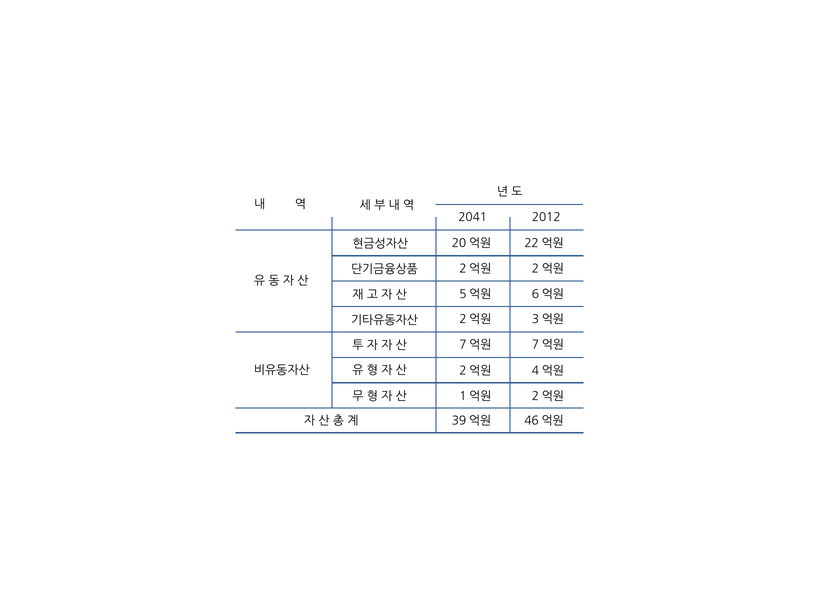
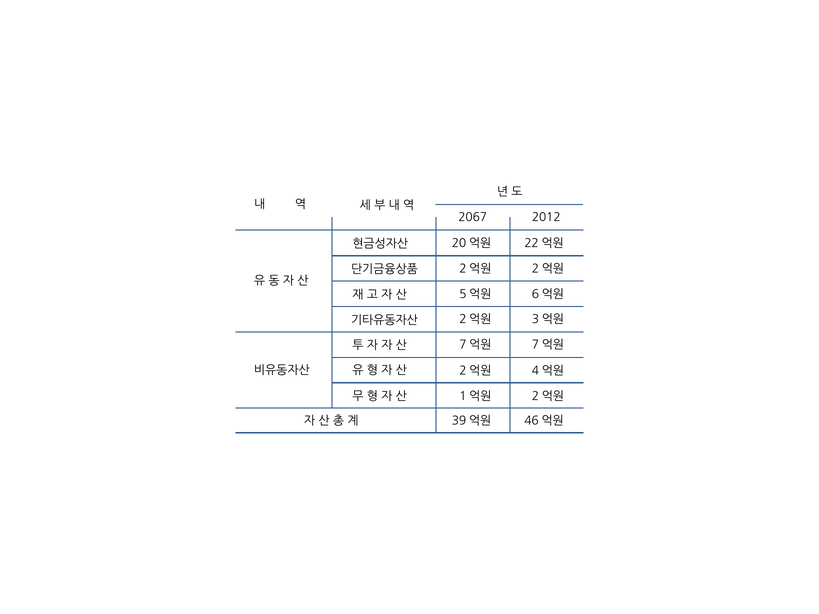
2041: 2041 -> 2067 (473, 218)
